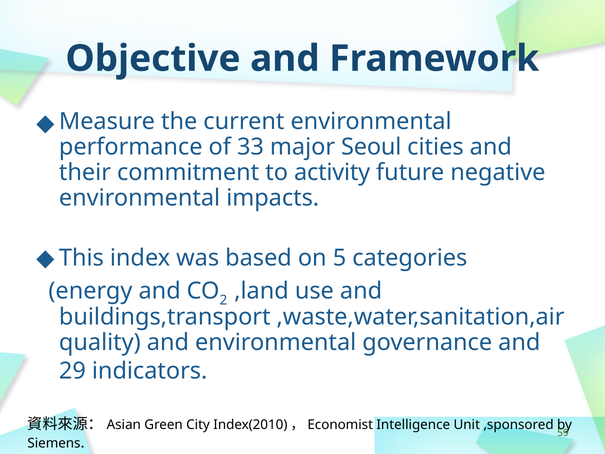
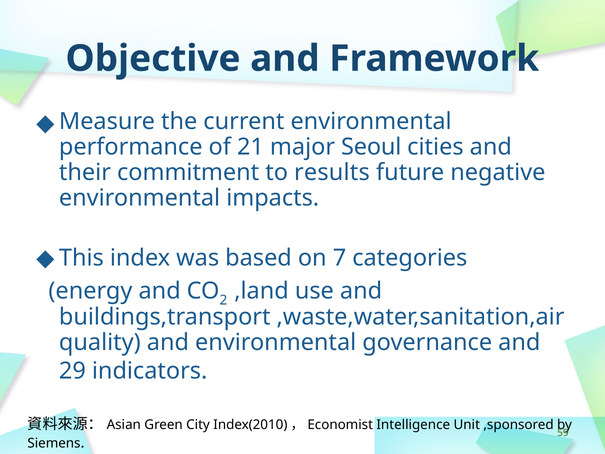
33: 33 -> 21 (250, 147)
activity: activity -> results (332, 172)
5: 5 -> 7 (340, 258)
